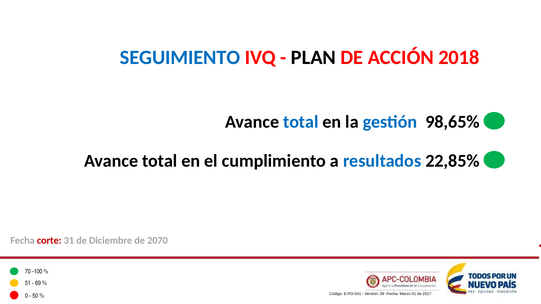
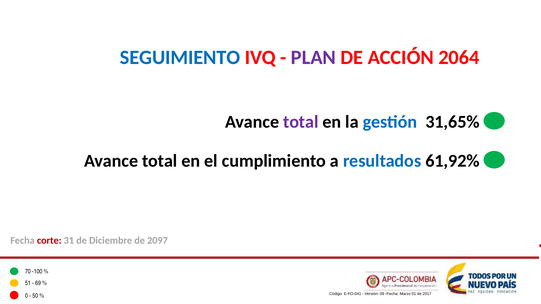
PLAN colour: black -> purple (313, 58)
2018: 2018 -> 2064 (459, 58)
total colour: blue -> purple (301, 122)
98,65%: 98,65% -> 31,65% (453, 122)
22,85%: 22,85% -> 61,92% (453, 161)
2070: 2070 -> 2097 (157, 241)
